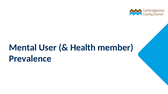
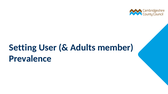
Mental: Mental -> Setting (23, 48)
Health: Health -> Adults (83, 48)
